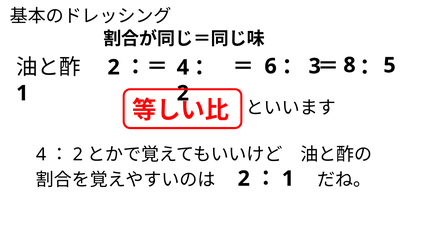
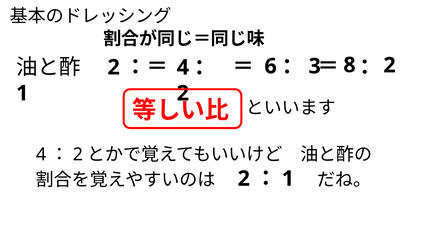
8 5: 5 -> 2 (390, 65)
